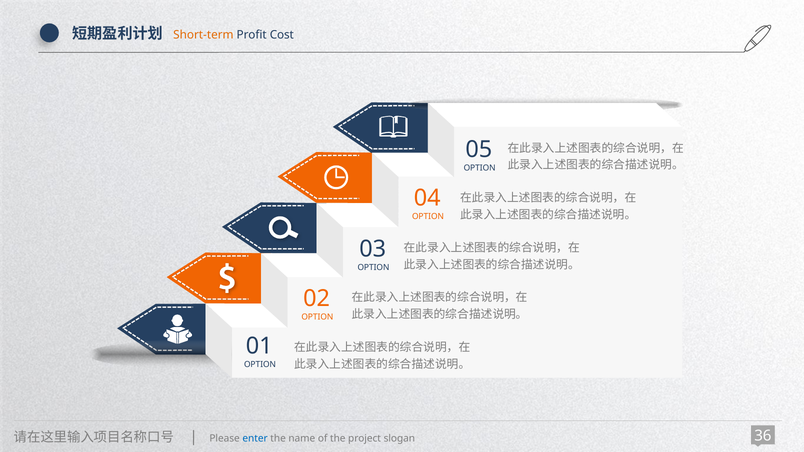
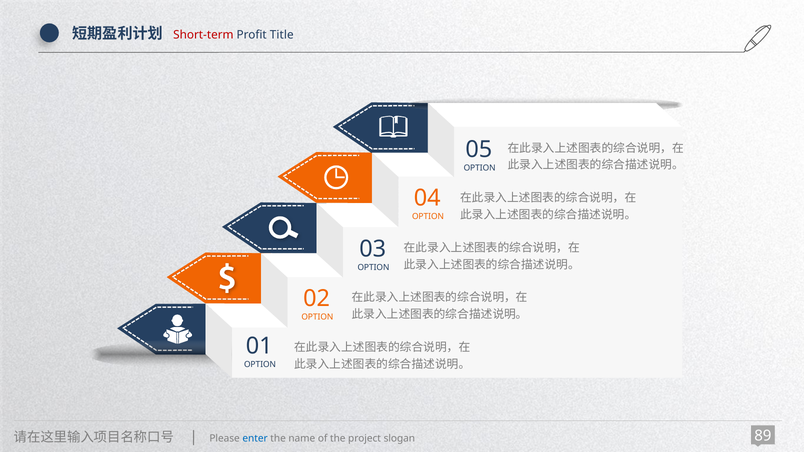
Short-term colour: orange -> red (203, 35)
Cost: Cost -> Title (282, 35)
36: 36 -> 89 (763, 436)
